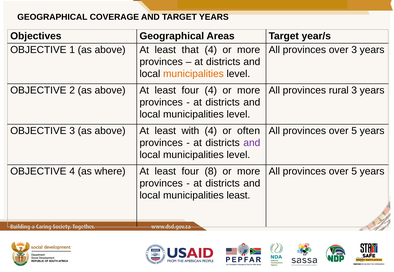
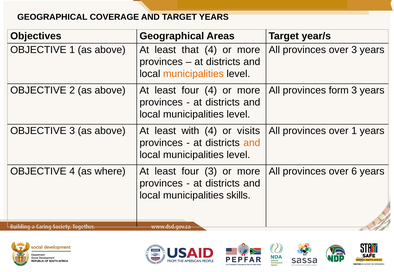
rural: rural -> form (339, 91)
often: often -> visits (249, 131)
5: 5 -> 1 (354, 131)
and colour: purple -> orange (252, 143)
four 8: 8 -> 3 (211, 172)
5: 5 -> 6 (354, 172)
municipalities least: least -> skills (238, 196)
